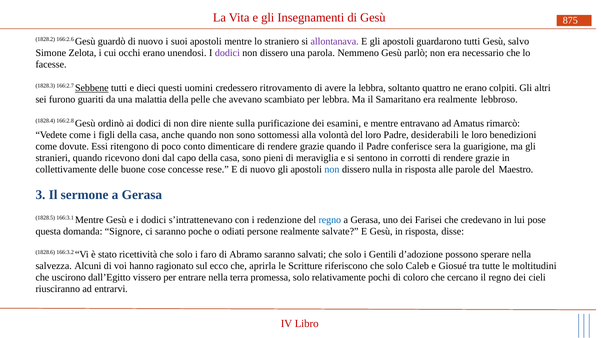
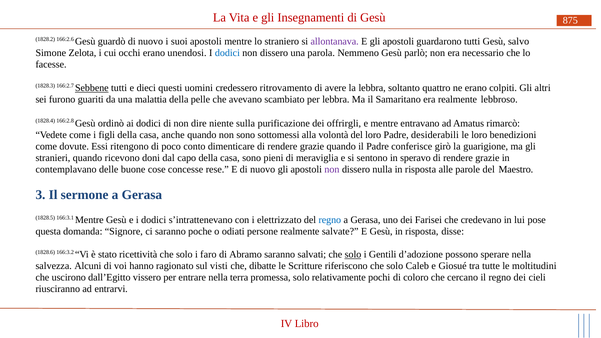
dodici colour: purple -> blue (227, 53)
esamini: esamini -> offrirgli (344, 124)
sera: sera -> girò (443, 147)
corrotti: corrotti -> speravo (415, 158)
collettivamente: collettivamente -> contemplavano (66, 170)
non colour: blue -> purple (332, 170)
redenzione: redenzione -> elettrizzato (279, 220)
solo underline: none -> present (353, 255)
ecco: ecco -> visti (219, 266)
aprirla: aprirla -> dibatte (263, 266)
